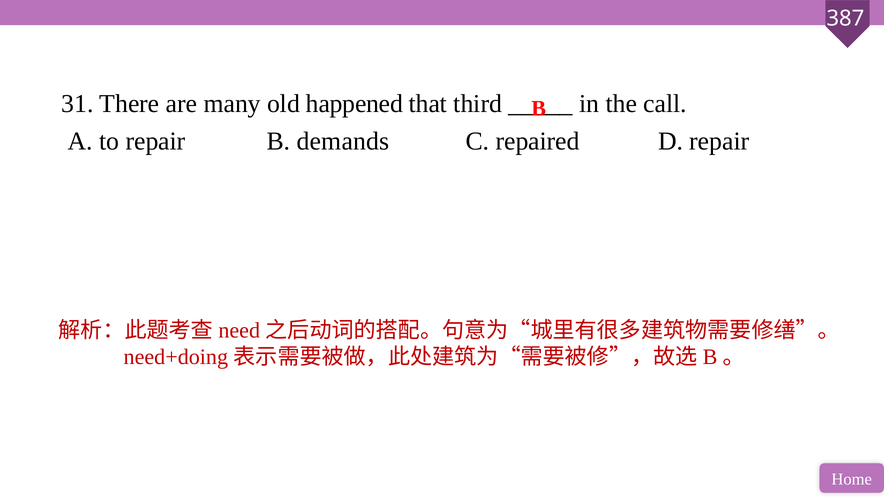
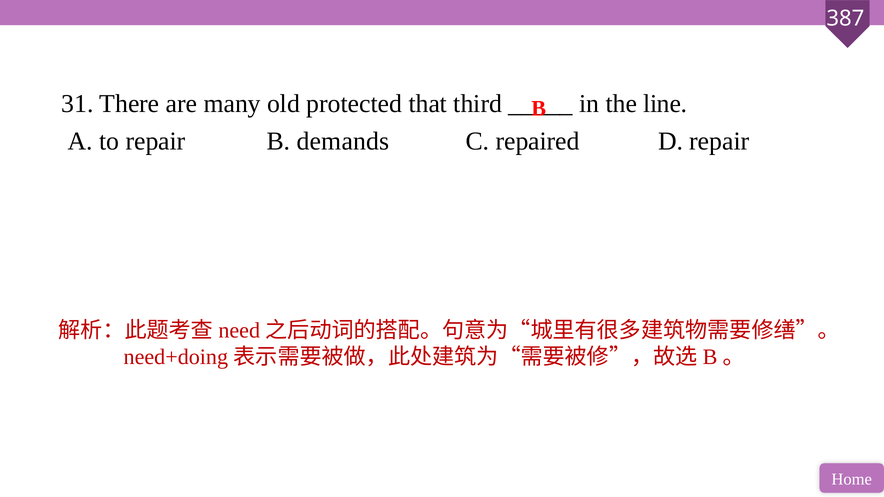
happened: happened -> protected (354, 104)
call: call -> line (665, 104)
